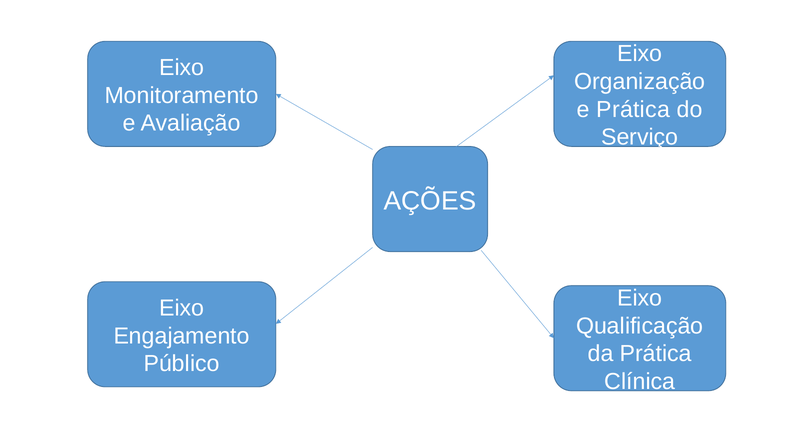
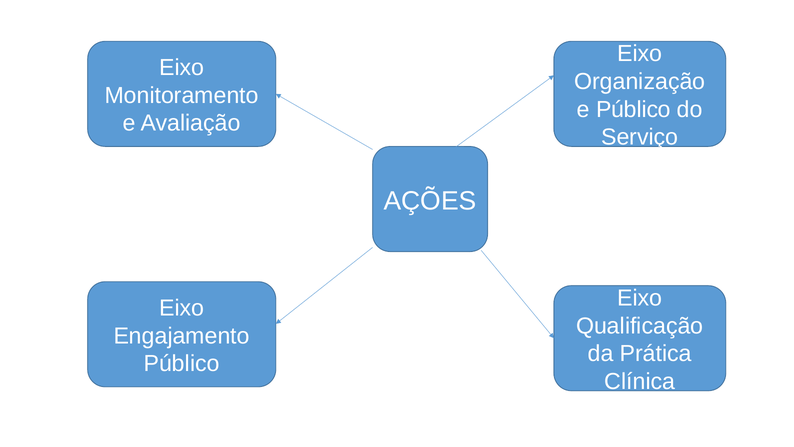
e Prática: Prática -> Público (633, 109)
